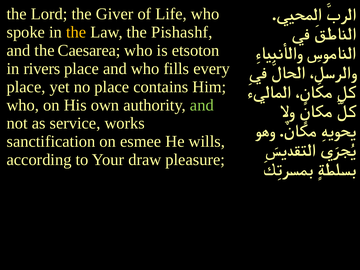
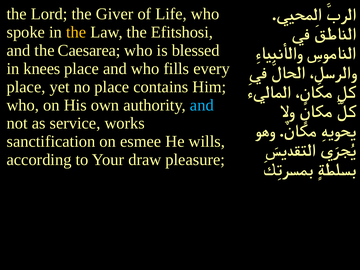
Pishashf: Pishashf -> Efitshosi (182, 32)
etsoton: etsoton -> blessed (196, 50)
rivers: rivers -> knees (42, 69)
and colour: light green -> light blue (202, 105)
